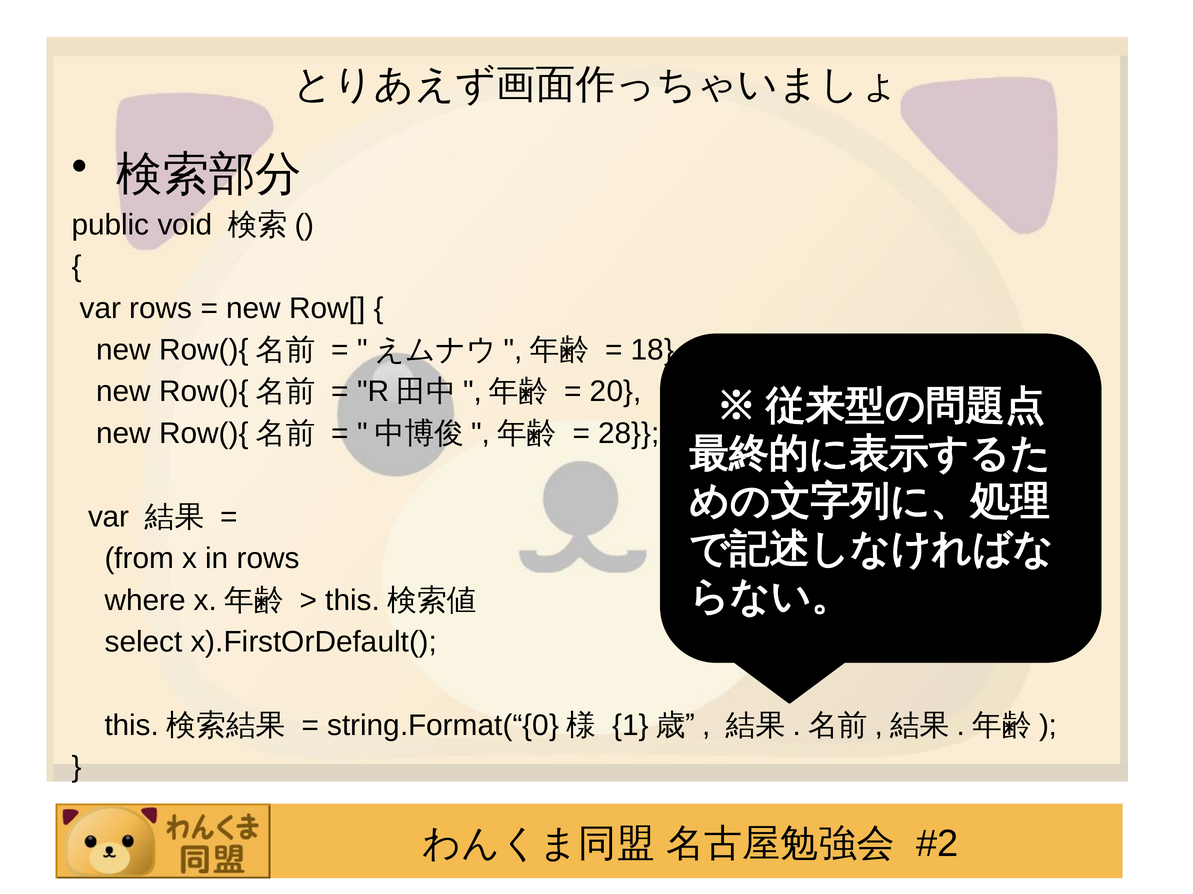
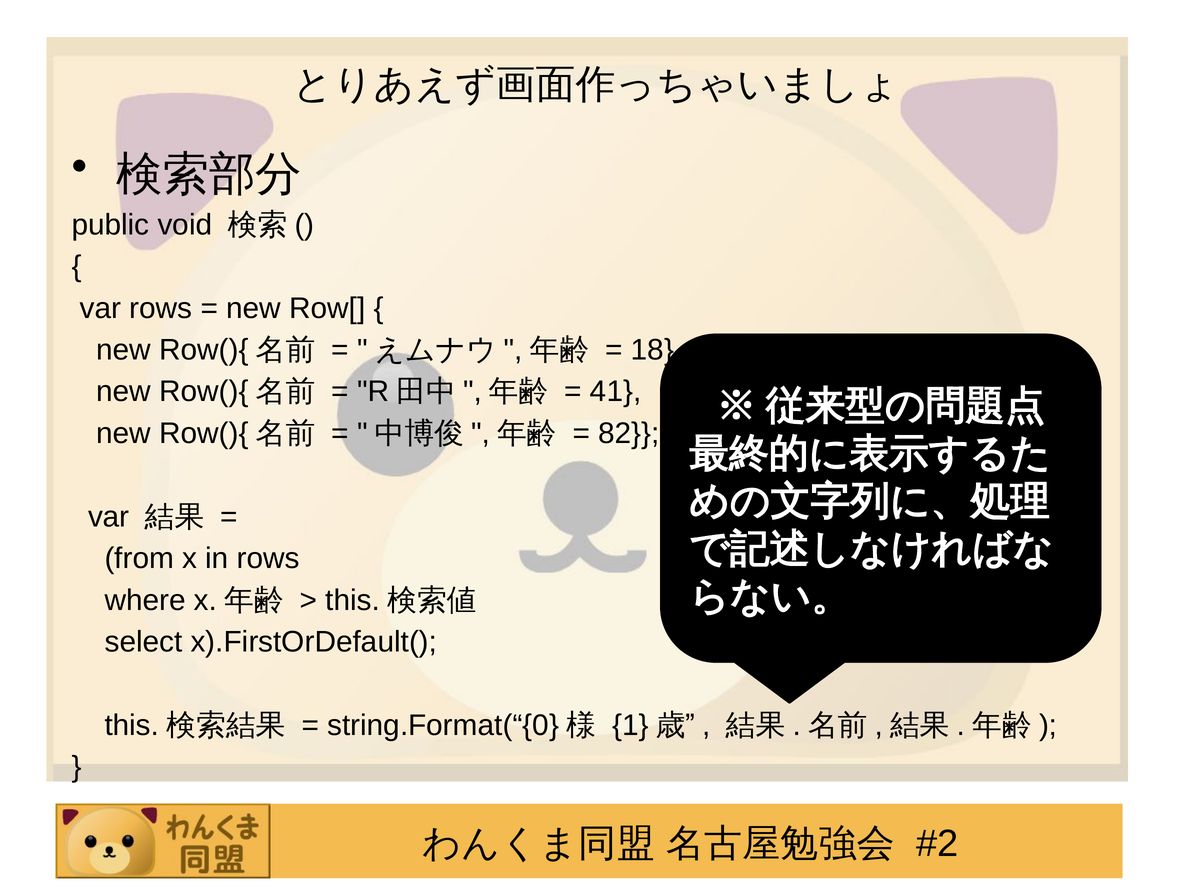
20: 20 -> 41 (616, 392)
28: 28 -> 82 (629, 434)
